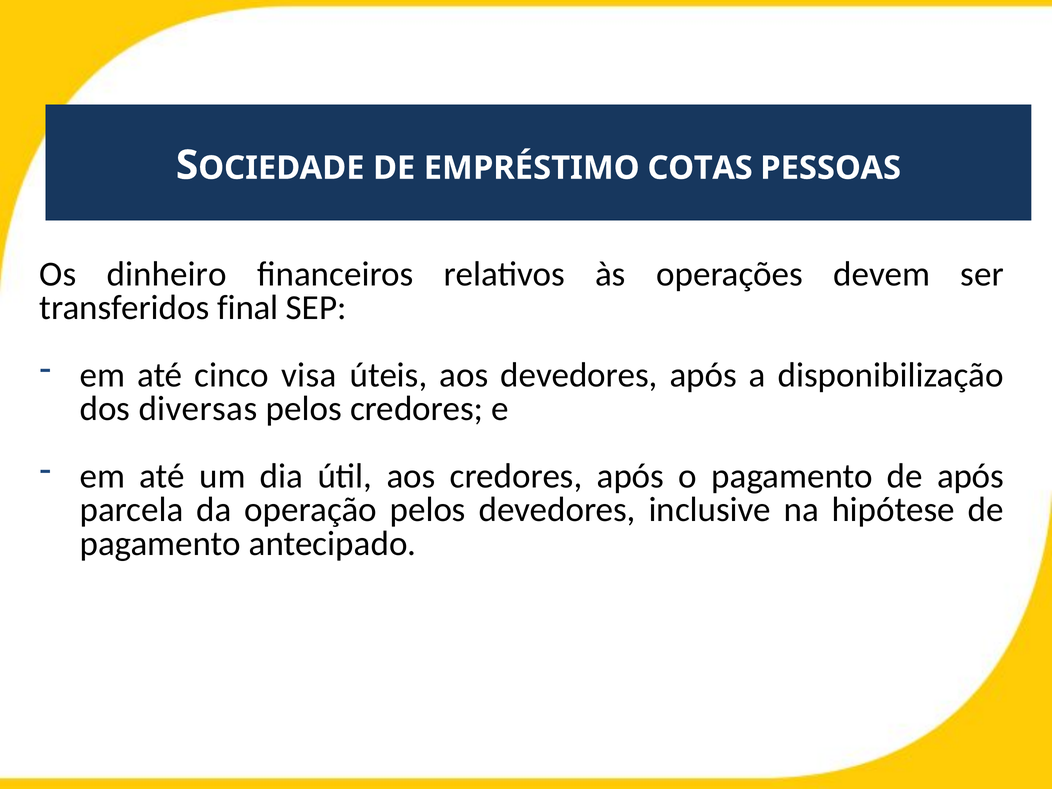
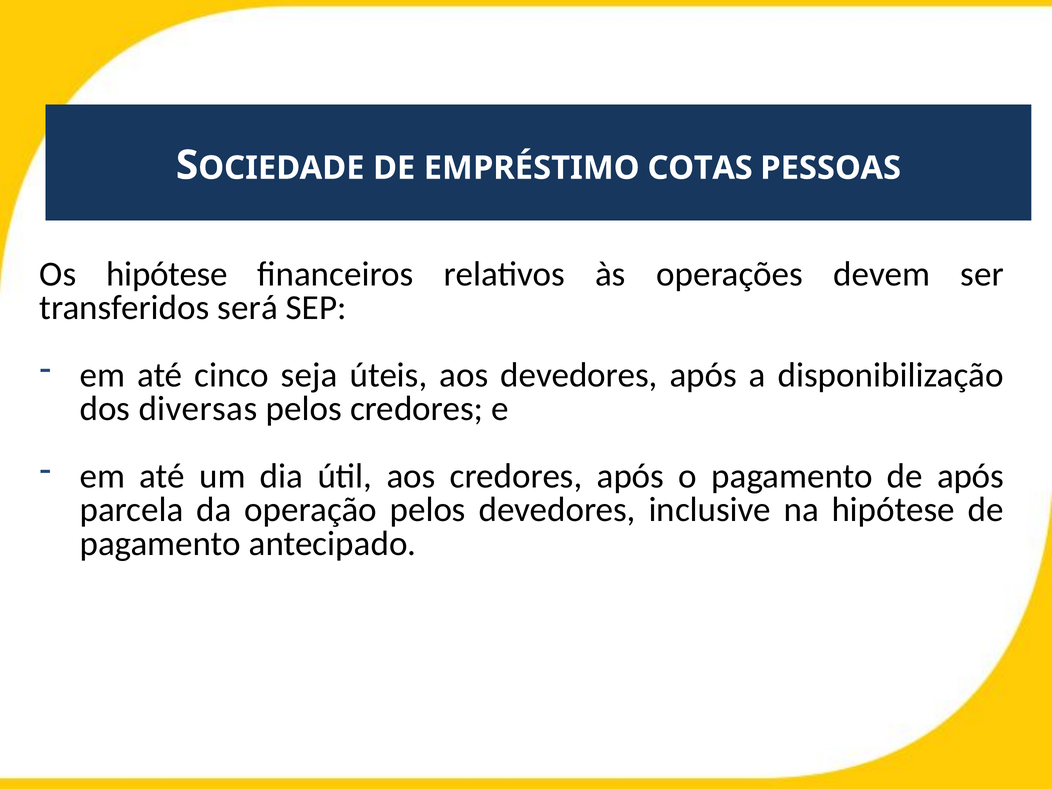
Os dinheiro: dinheiro -> hipótese (167, 274)
final: final -> será (248, 308)
visa: visa -> seja (309, 375)
